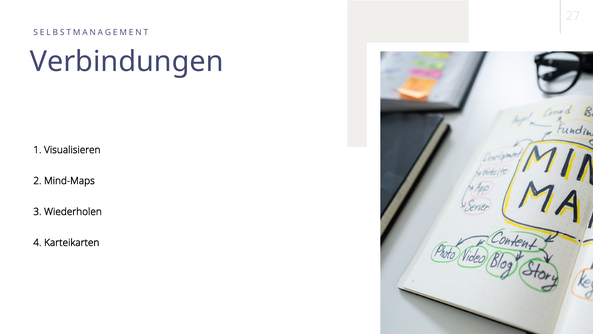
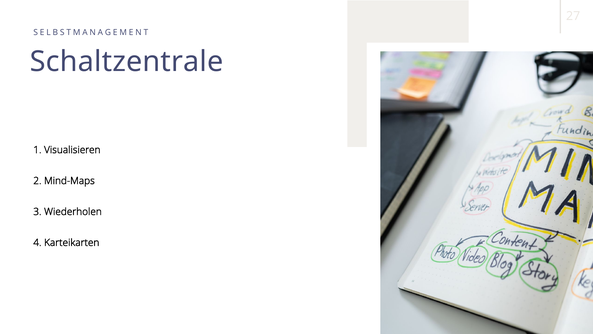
Verbindungen: Verbindungen -> Schaltzentrale (127, 62)
